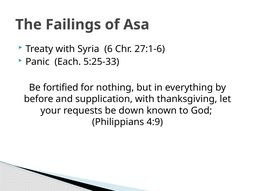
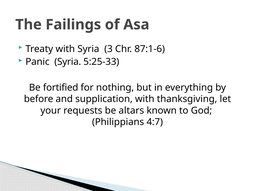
6: 6 -> 3 (108, 49)
27:1-6: 27:1-6 -> 87:1-6 (150, 49)
Panic Each: Each -> Syria (68, 62)
down: down -> altars (131, 111)
4:9: 4:9 -> 4:7 (155, 122)
